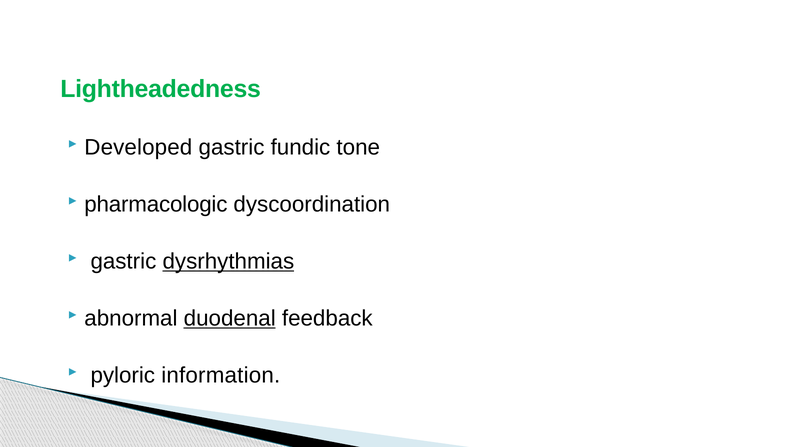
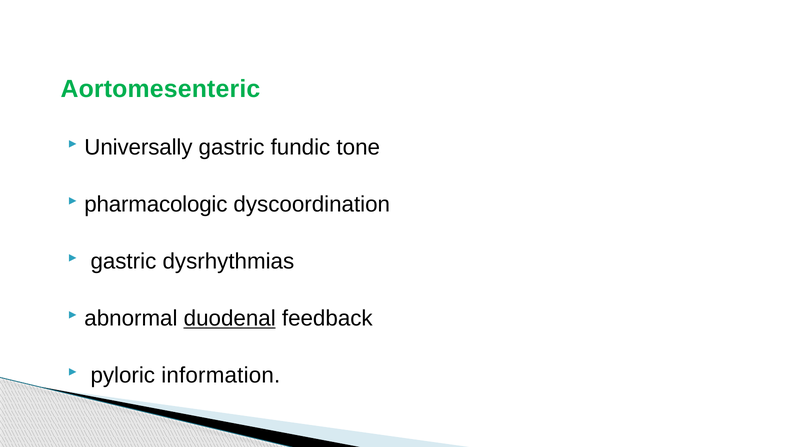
Lightheadedness: Lightheadedness -> Aortomesenteric (160, 89)
Developed: Developed -> Universally (138, 147)
dysrhythmias underline: present -> none (228, 261)
